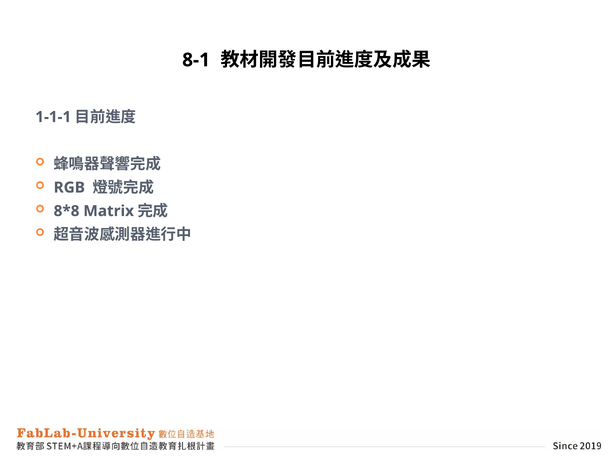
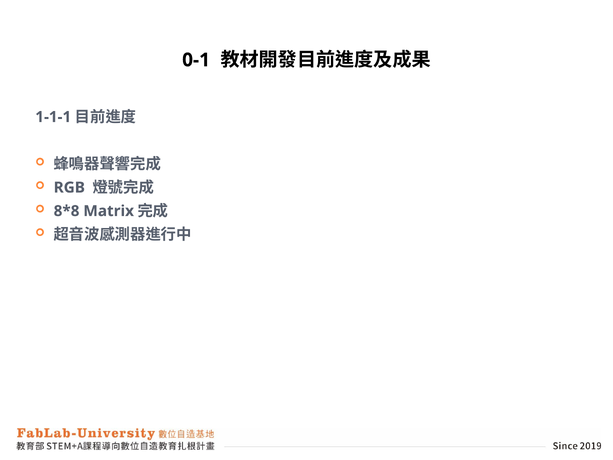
8-1: 8-1 -> 0-1 (196, 60)
